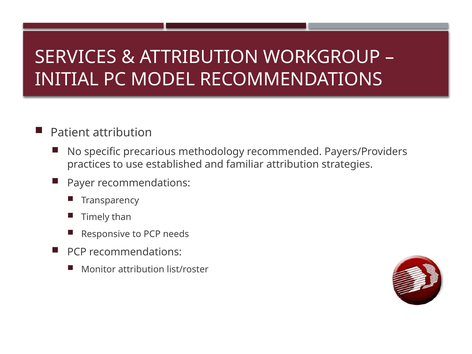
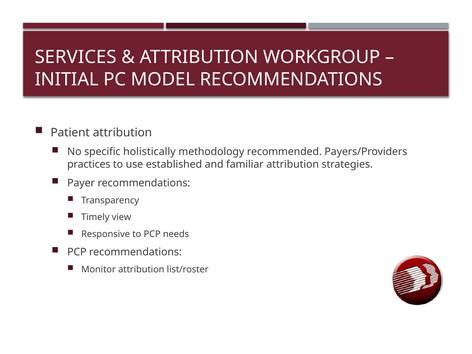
precarious: precarious -> holistically (149, 152)
than: than -> view (121, 217)
